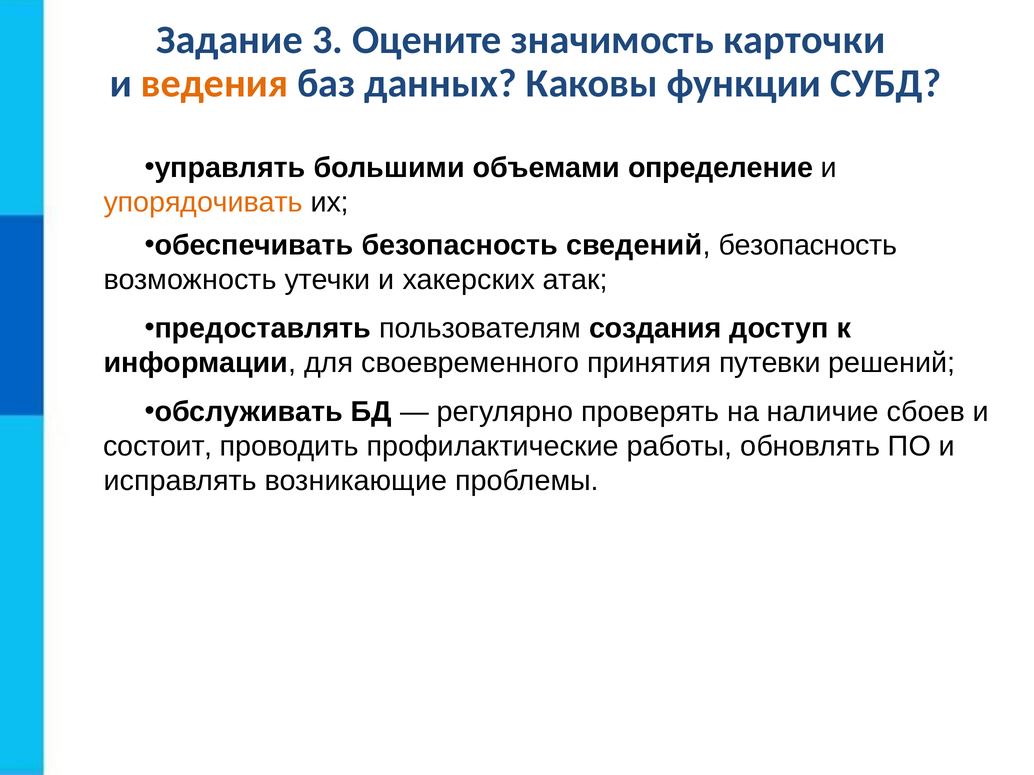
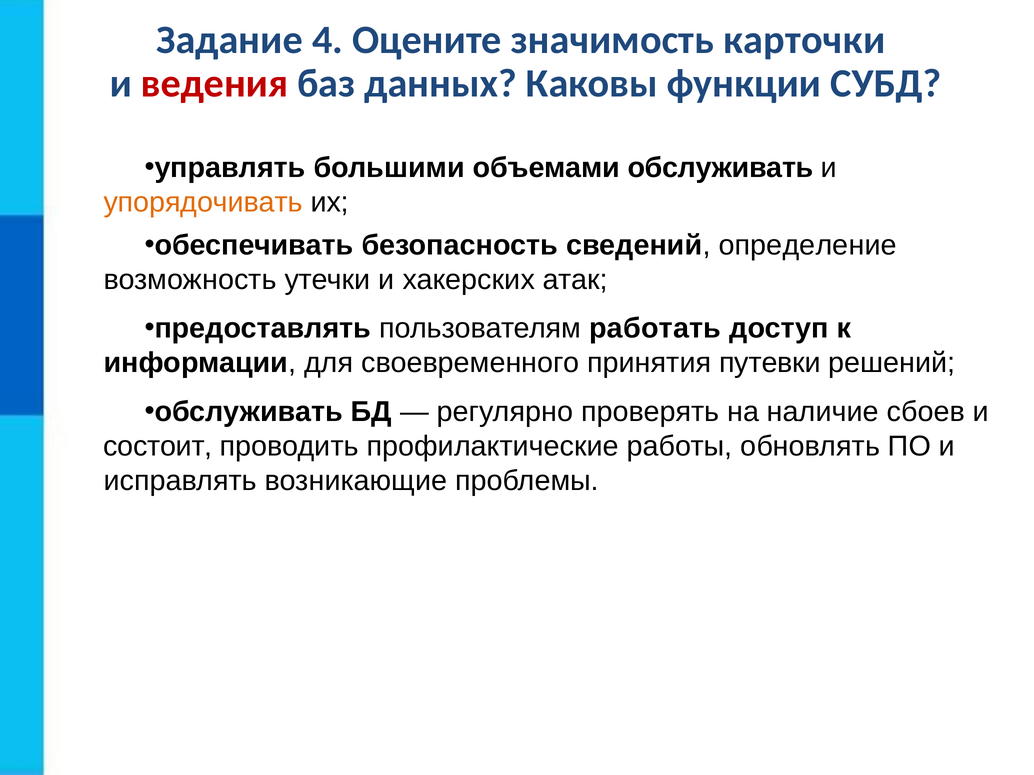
3: 3 -> 4 (328, 40)
ведения colour: orange -> red (214, 84)
объемами определение: определение -> обслуживать (721, 168)
сведений безопасность: безопасность -> определение (808, 245)
создания: создания -> работать (655, 329)
